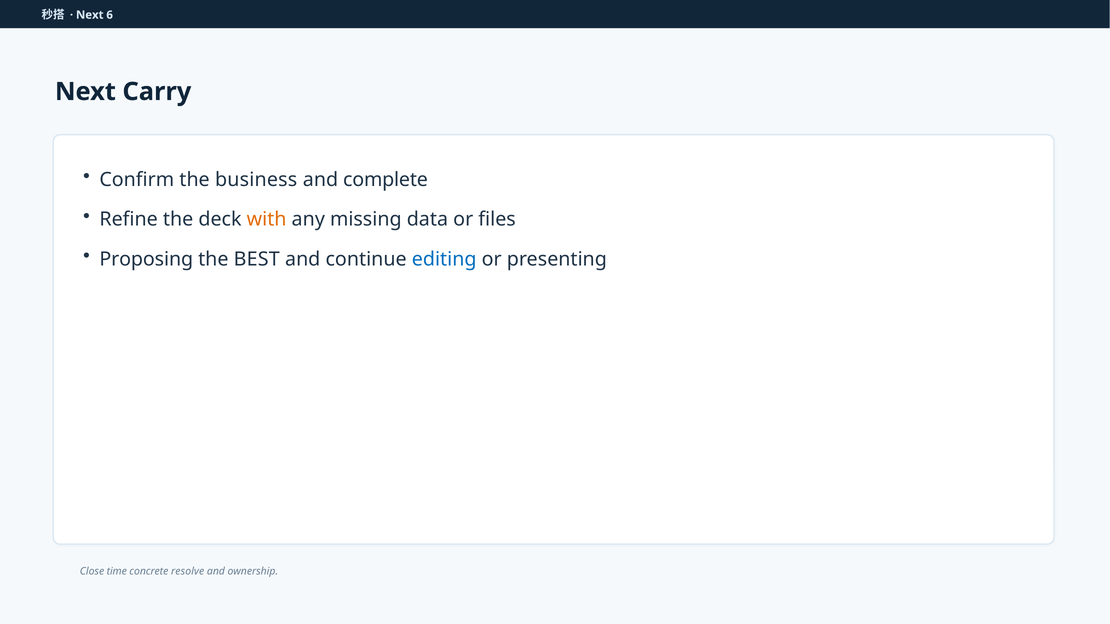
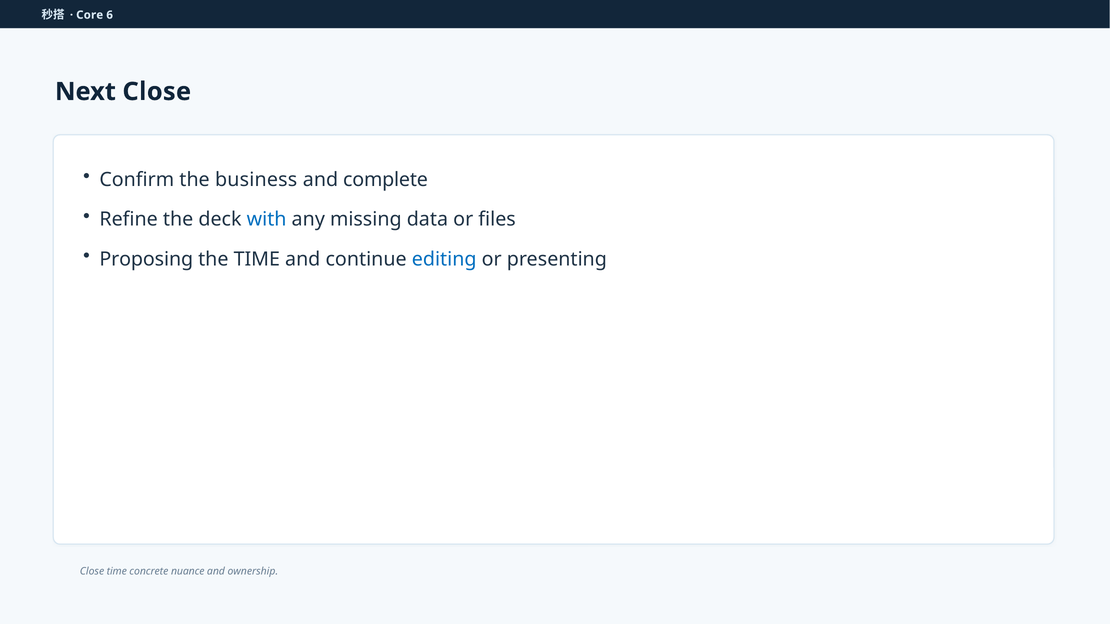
Next: Next -> Core (90, 15)
Next Carry: Carry -> Close (157, 92)
with colour: orange -> blue (267, 219)
the BEST: BEST -> TIME (257, 259)
resolve: resolve -> nuance (188, 572)
